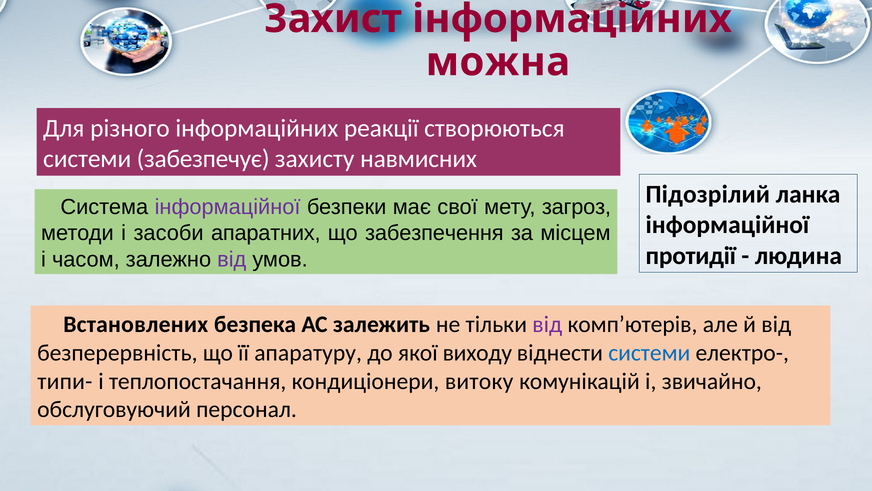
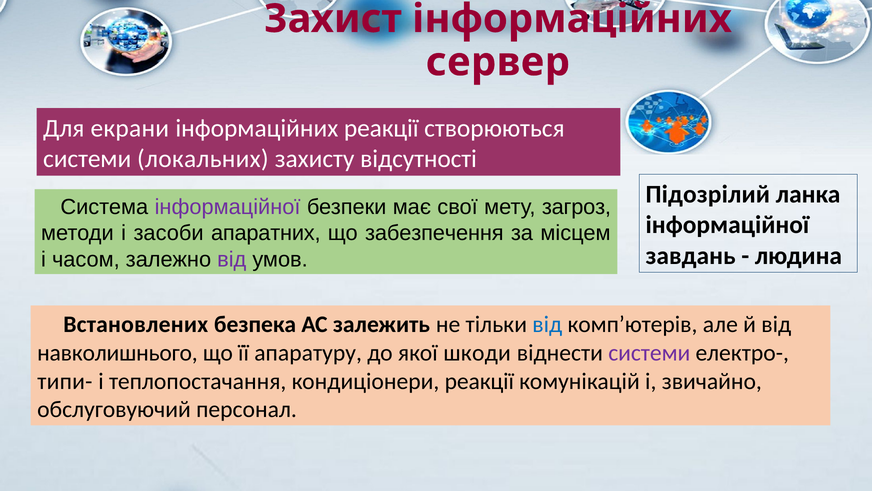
можна: можна -> сервер (498, 62)
різного: різного -> екрани (130, 128)
забезпечує: забезпечує -> локальних (203, 159)
навмисних: навмисних -> відсутності (419, 159)
протидії: протидії -> завдань (691, 255)
від colour: purple -> blue (547, 324)
безперервність: безперервність -> навколишнього (117, 353)
виходу: виходу -> шкоди (477, 353)
системи colour: blue -> purple (649, 353)
кондиціонери витоку: витоку -> реакції (479, 381)
